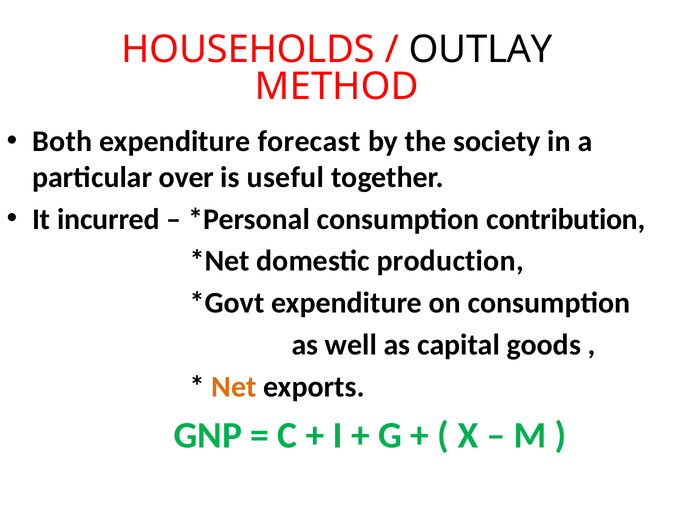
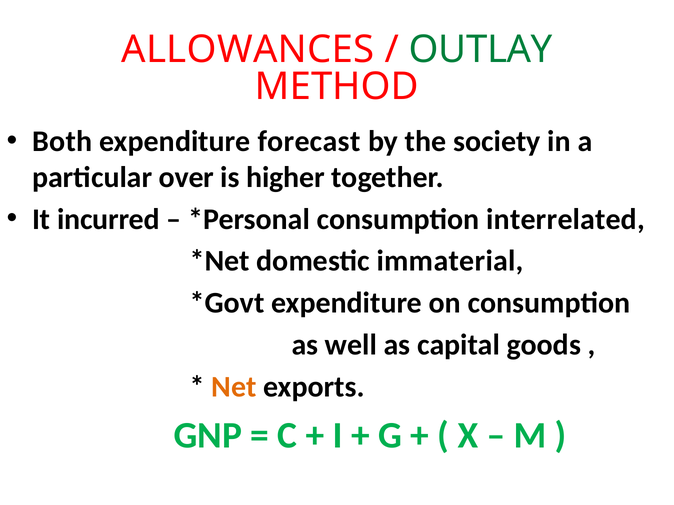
HOUSEHOLDS: HOUSEHOLDS -> ALLOWANCES (248, 50)
OUTLAY colour: black -> green (481, 50)
useful: useful -> higher (286, 177)
contribution: contribution -> interrelated (566, 219)
production: production -> immaterial (450, 261)
